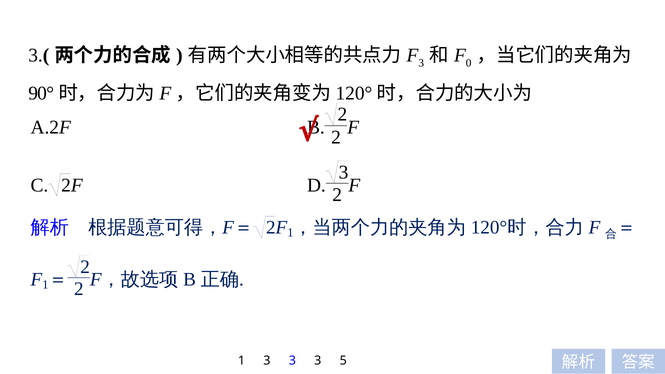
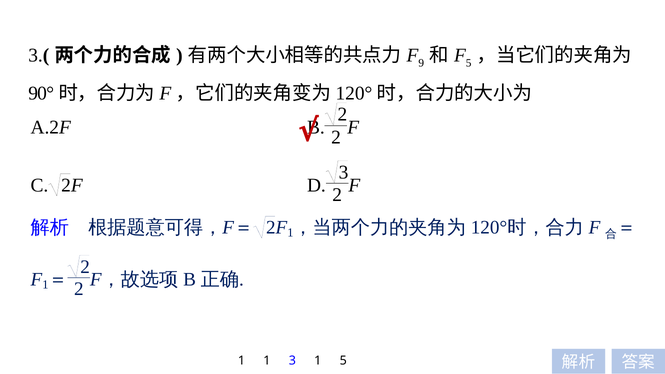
3: 3 -> 9 (421, 63)
0: 0 -> 5 (469, 63)
1 3: 3 -> 1 (267, 361)
3: 3 -> 1 (318, 361)
